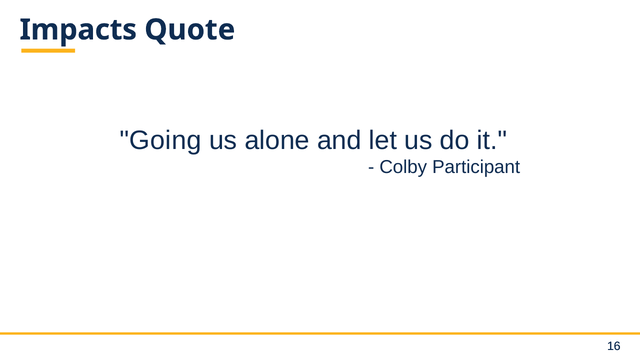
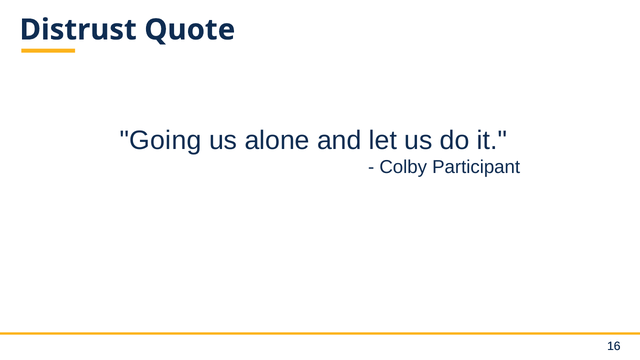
Impacts: Impacts -> Distrust (78, 30)
